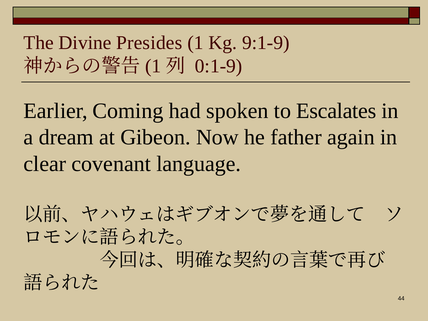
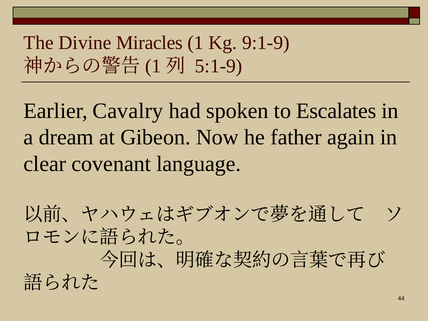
Presides: Presides -> Miracles (149, 43)
0:1-9: 0:1-9 -> 5:1-9 (219, 66)
Coming: Coming -> Cavalry (128, 111)
